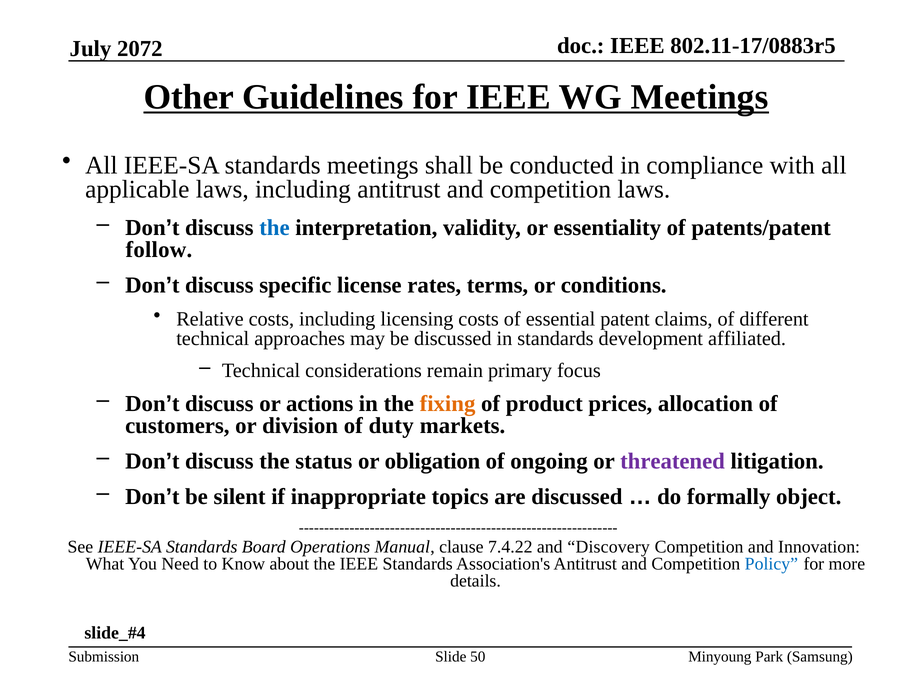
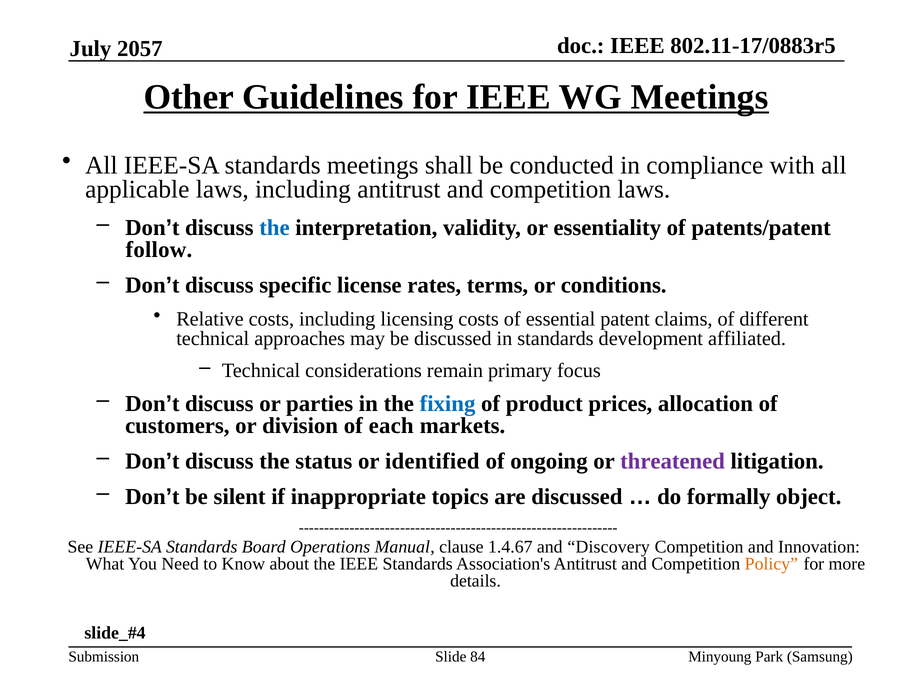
2072: 2072 -> 2057 (140, 49)
actions: actions -> parties (320, 403)
fixing colour: orange -> blue (448, 403)
duty: duty -> each (391, 425)
obligation: obligation -> identified (432, 461)
7.4.22: 7.4.22 -> 1.4.67 (510, 547)
Policy colour: blue -> orange (771, 564)
50: 50 -> 84 (478, 657)
